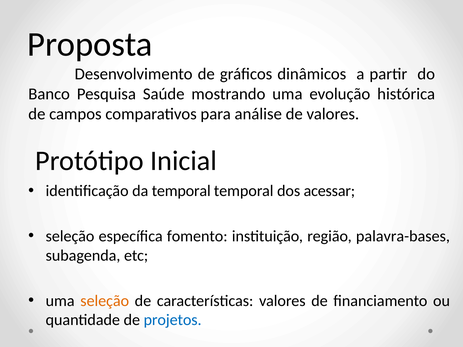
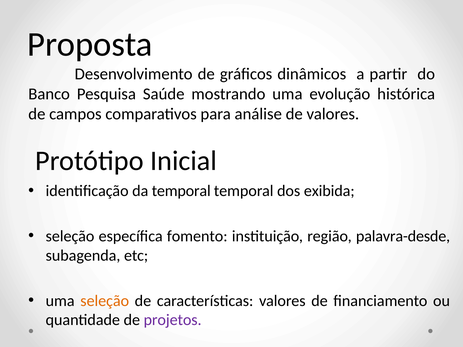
acessar: acessar -> exibida (329, 191)
palavra-bases: palavra-bases -> palavra-desde (403, 236)
projetos colour: blue -> purple (173, 320)
